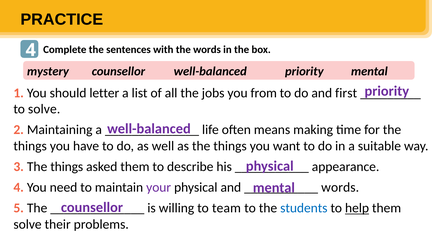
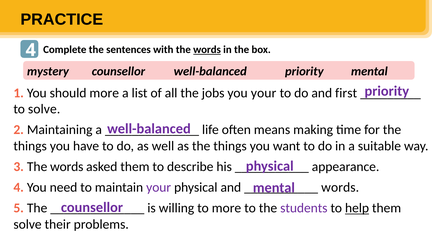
words underline: none -> present (207, 50)
should letter: letter -> more (104, 93)
you from: from -> your (264, 93)
3 The things: things -> words (67, 167)
to team: team -> more (226, 208)
students colour: blue -> purple (304, 208)
